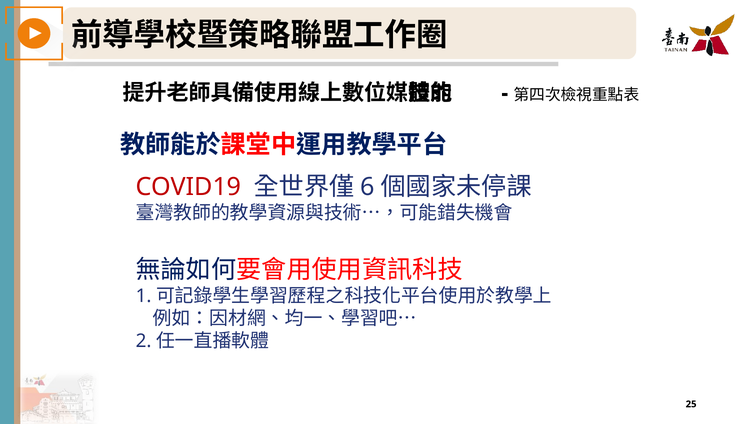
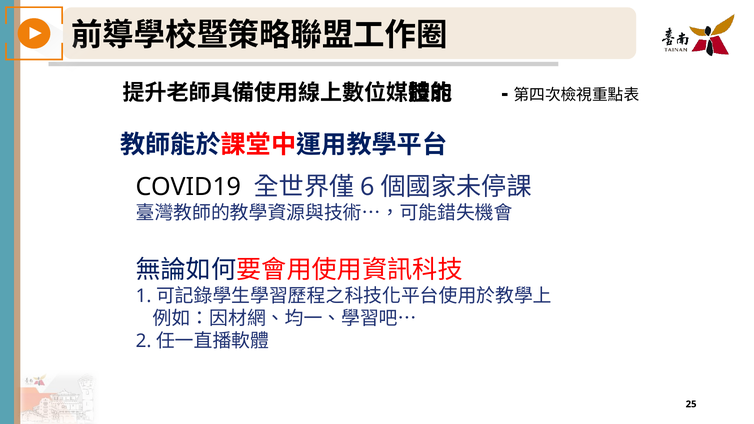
COVID19 colour: red -> black (188, 187)
